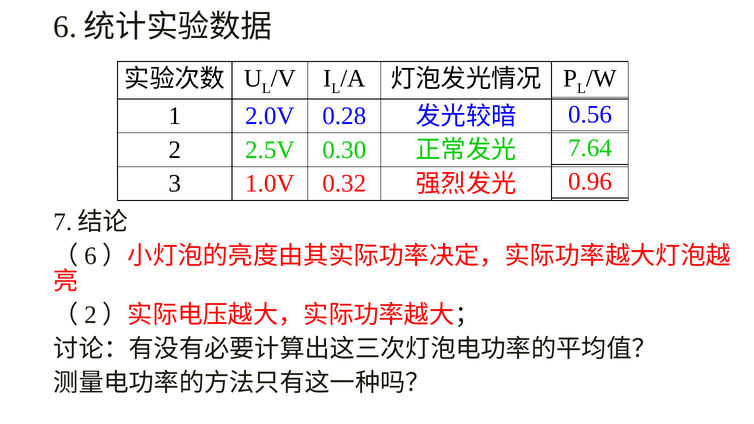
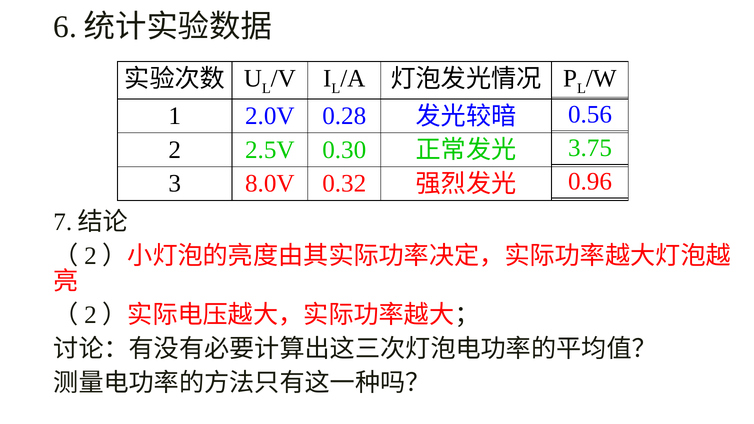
7.64: 7.64 -> 3.75 (590, 148)
1.0V: 1.0V -> 8.0V (270, 184)
6: 6 -> 2 (90, 256)
